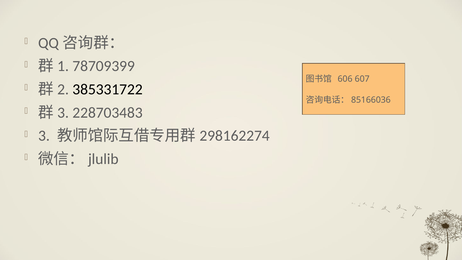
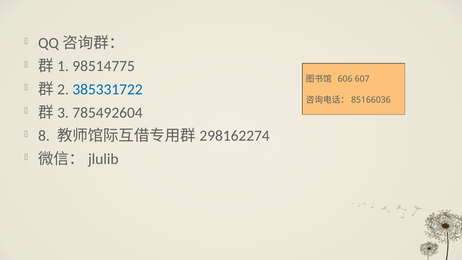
78709399: 78709399 -> 98514775 (104, 66)
385331722 colour: black -> blue (108, 89)
228703483: 228703483 -> 785492604 (108, 113)
3: 3 -> 8 (44, 136)
